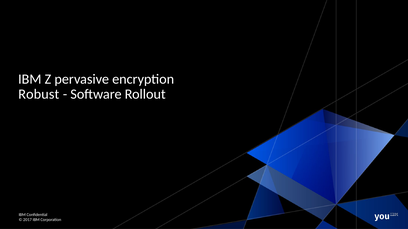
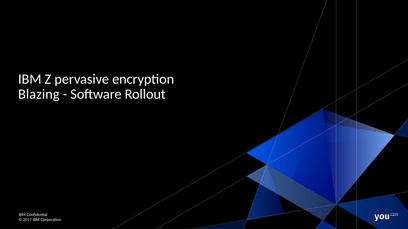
Robust: Robust -> Blazing (39, 94)
